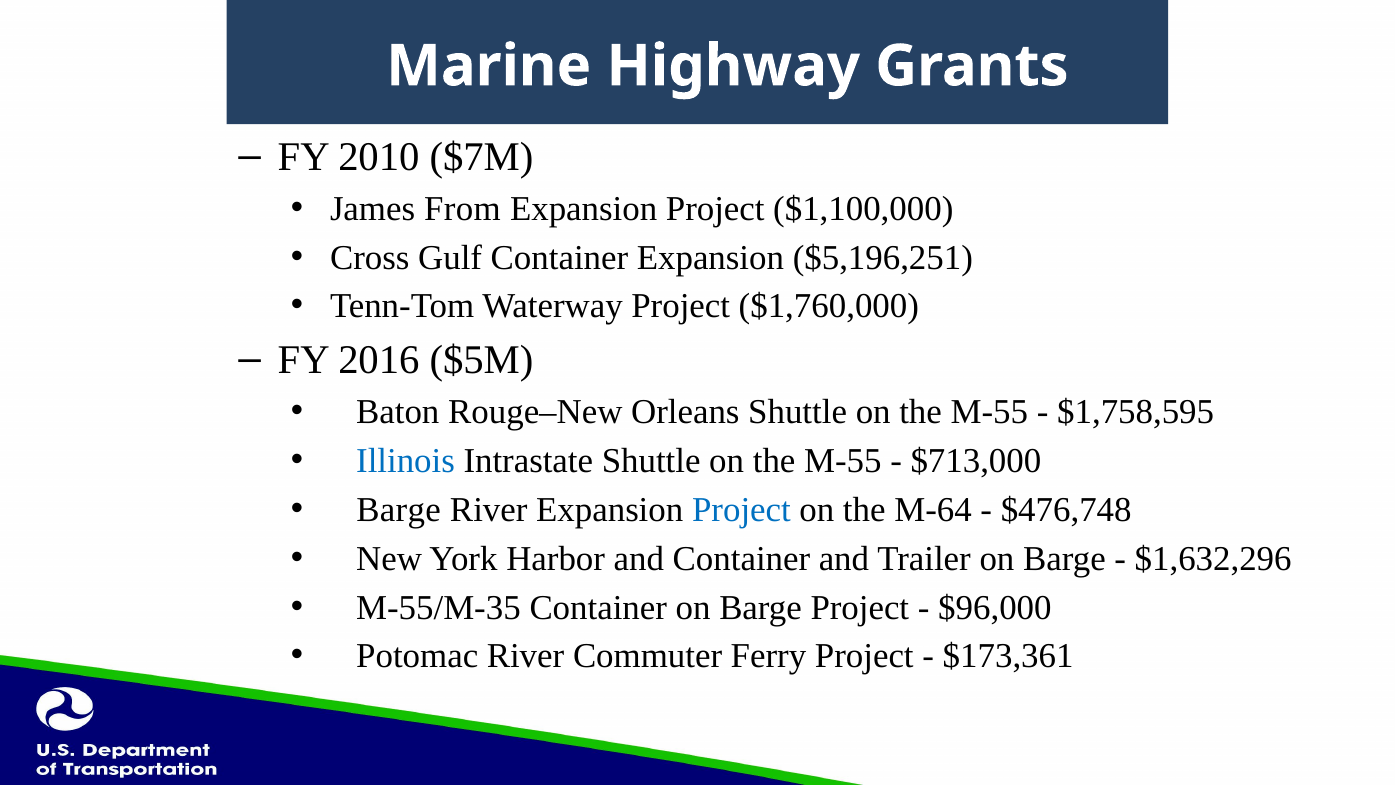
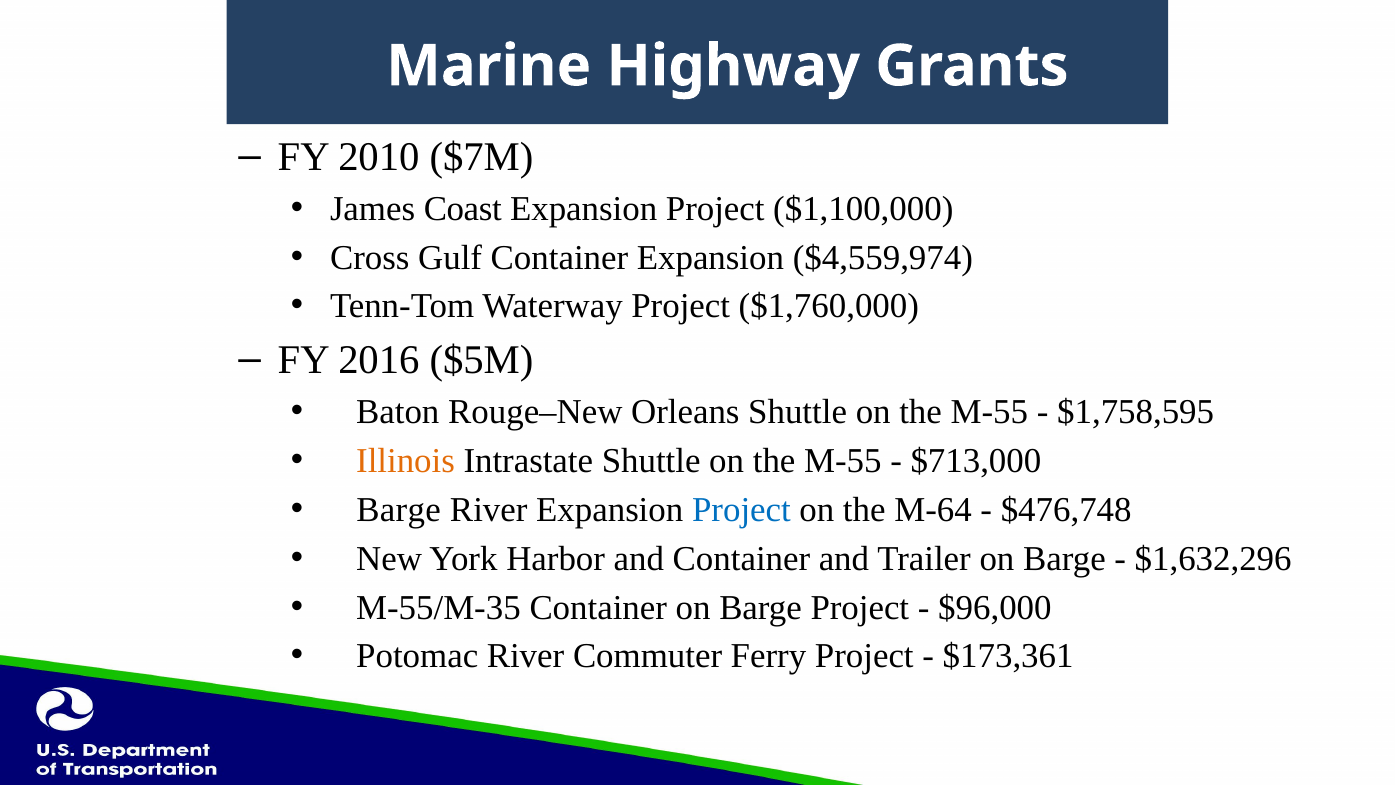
From: From -> Coast (463, 209)
$5,196,251: $5,196,251 -> $4,559,974 (883, 257)
Illinois colour: blue -> orange (406, 461)
